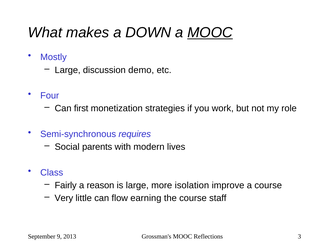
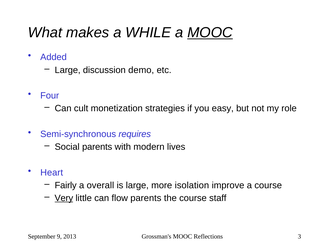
DOWN: DOWN -> WHILE (148, 33)
Mostly: Mostly -> Added (54, 57)
first: first -> cult (81, 108)
work: work -> easy (223, 108)
Class: Class -> Heart (52, 172)
reason: reason -> overall (100, 185)
Very underline: none -> present (64, 198)
flow earning: earning -> parents (146, 198)
